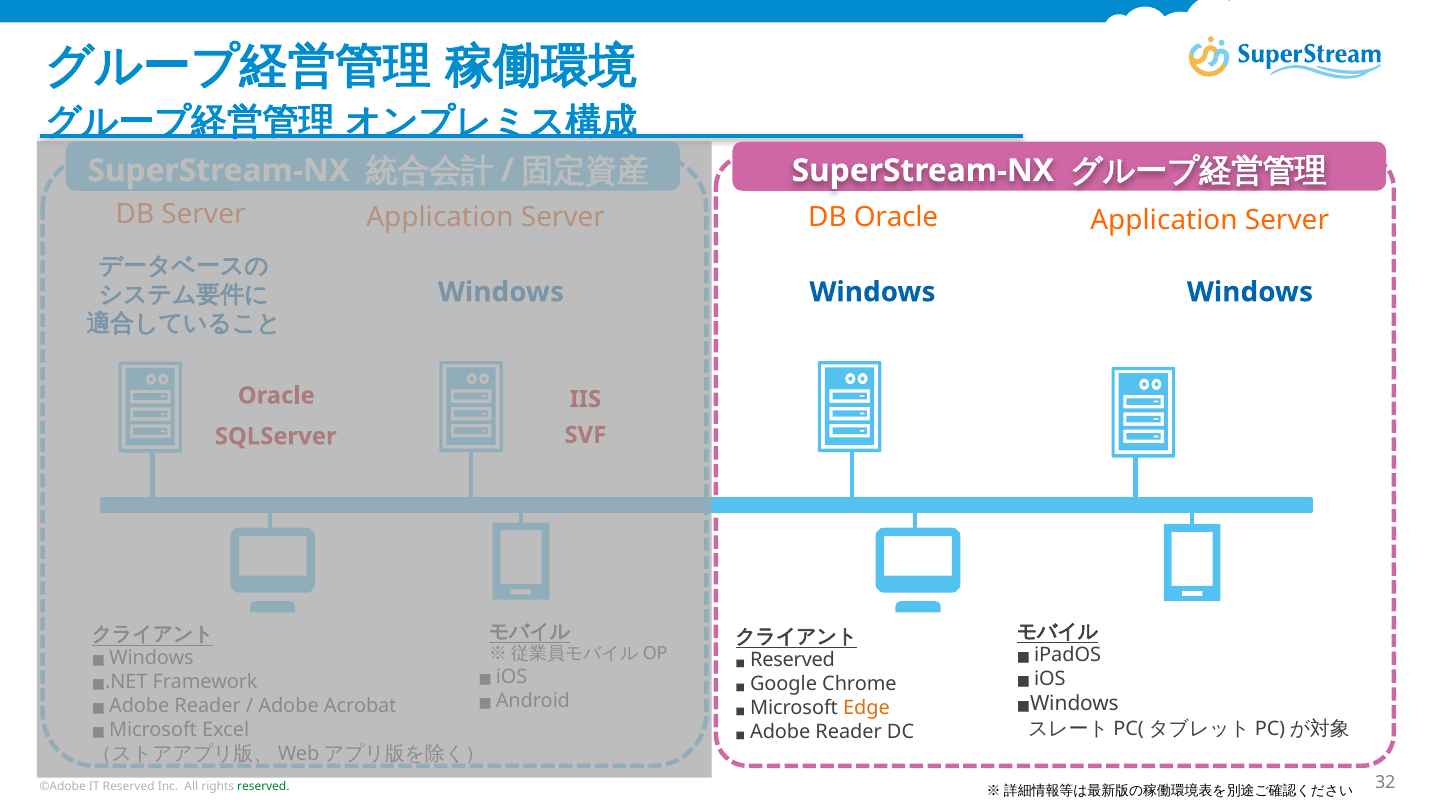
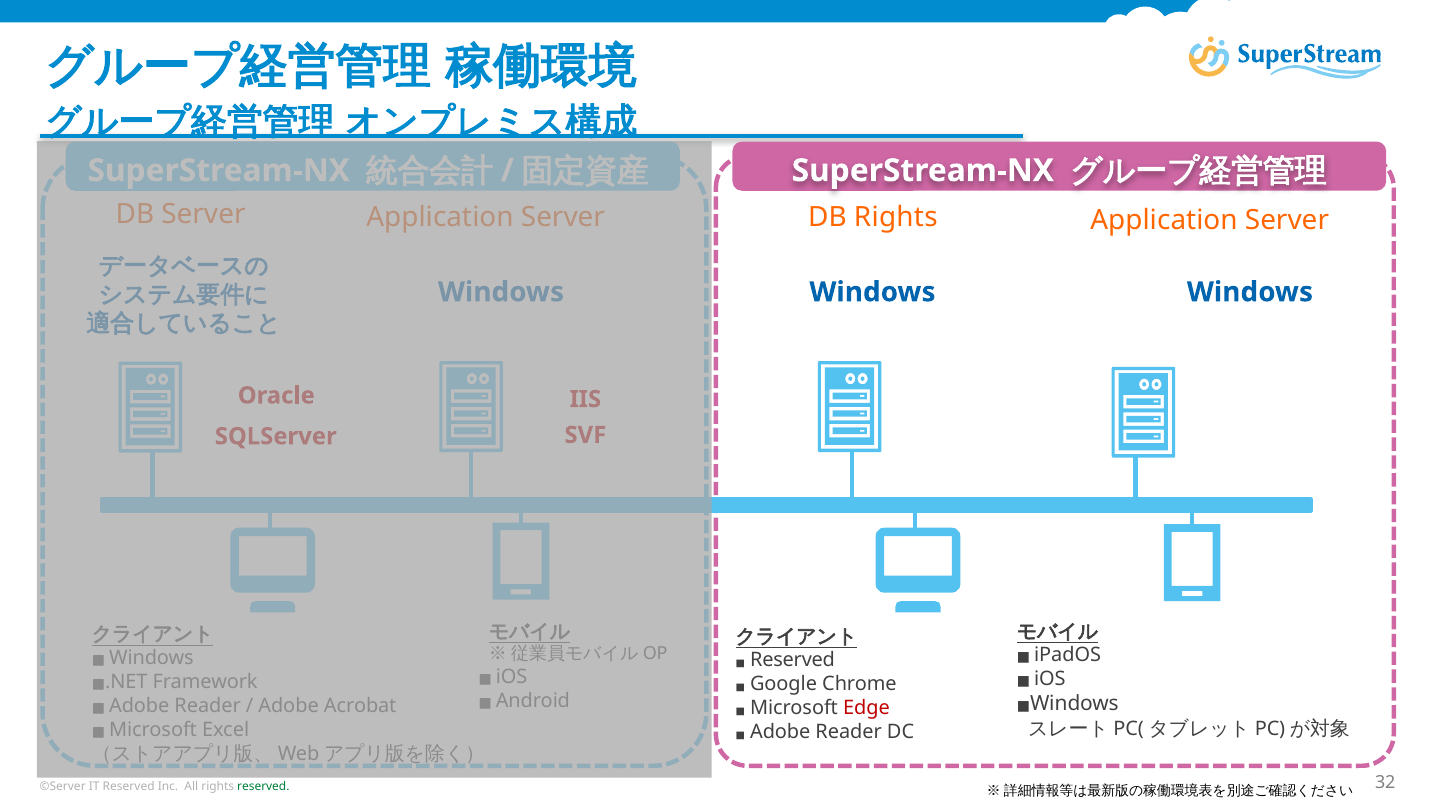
DB Oracle: Oracle -> Rights (896, 217)
Edge colour: orange -> red (866, 708)
©Adobe: ©Adobe -> ©Server (63, 787)
